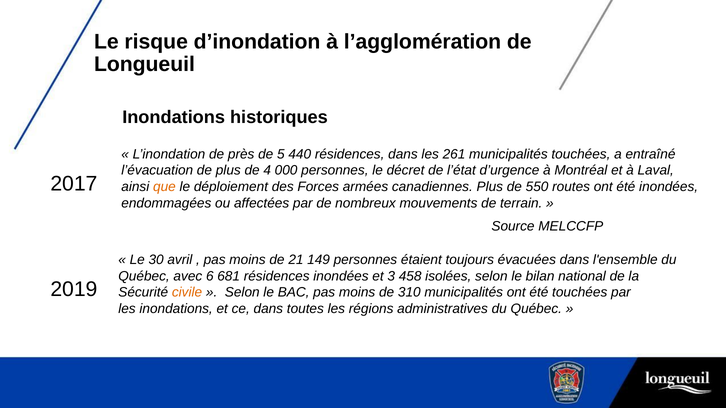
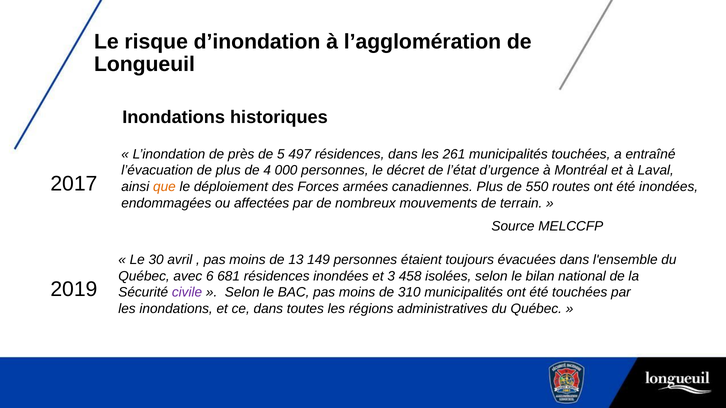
440: 440 -> 497 (300, 154)
21: 21 -> 13 (296, 260)
civile colour: orange -> purple (187, 293)
